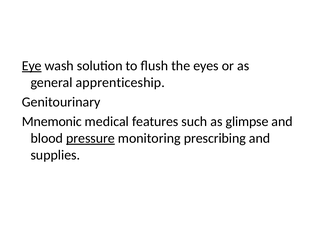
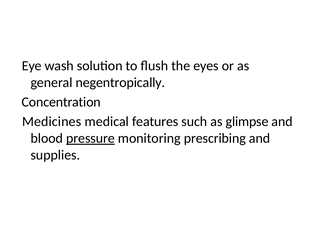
Eye underline: present -> none (32, 66)
apprenticeship: apprenticeship -> negentropically (120, 82)
Genitourinary: Genitourinary -> Concentration (61, 102)
Mnemonic: Mnemonic -> Medicines (52, 121)
